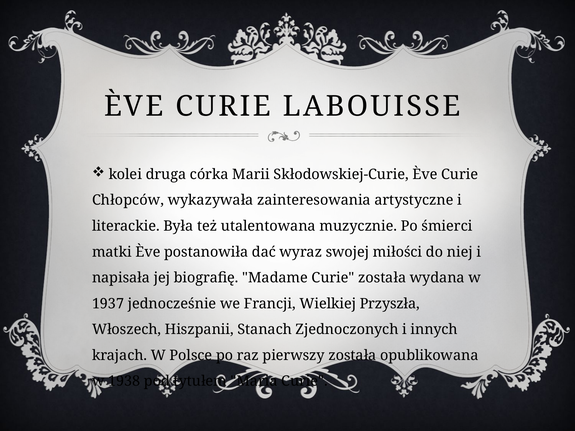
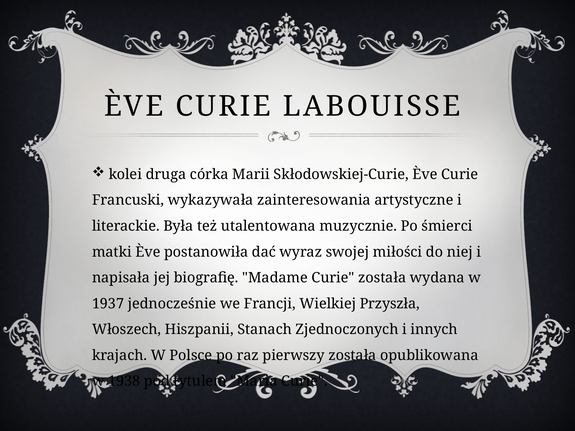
Chłopców: Chłopców -> Francuski (128, 200)
